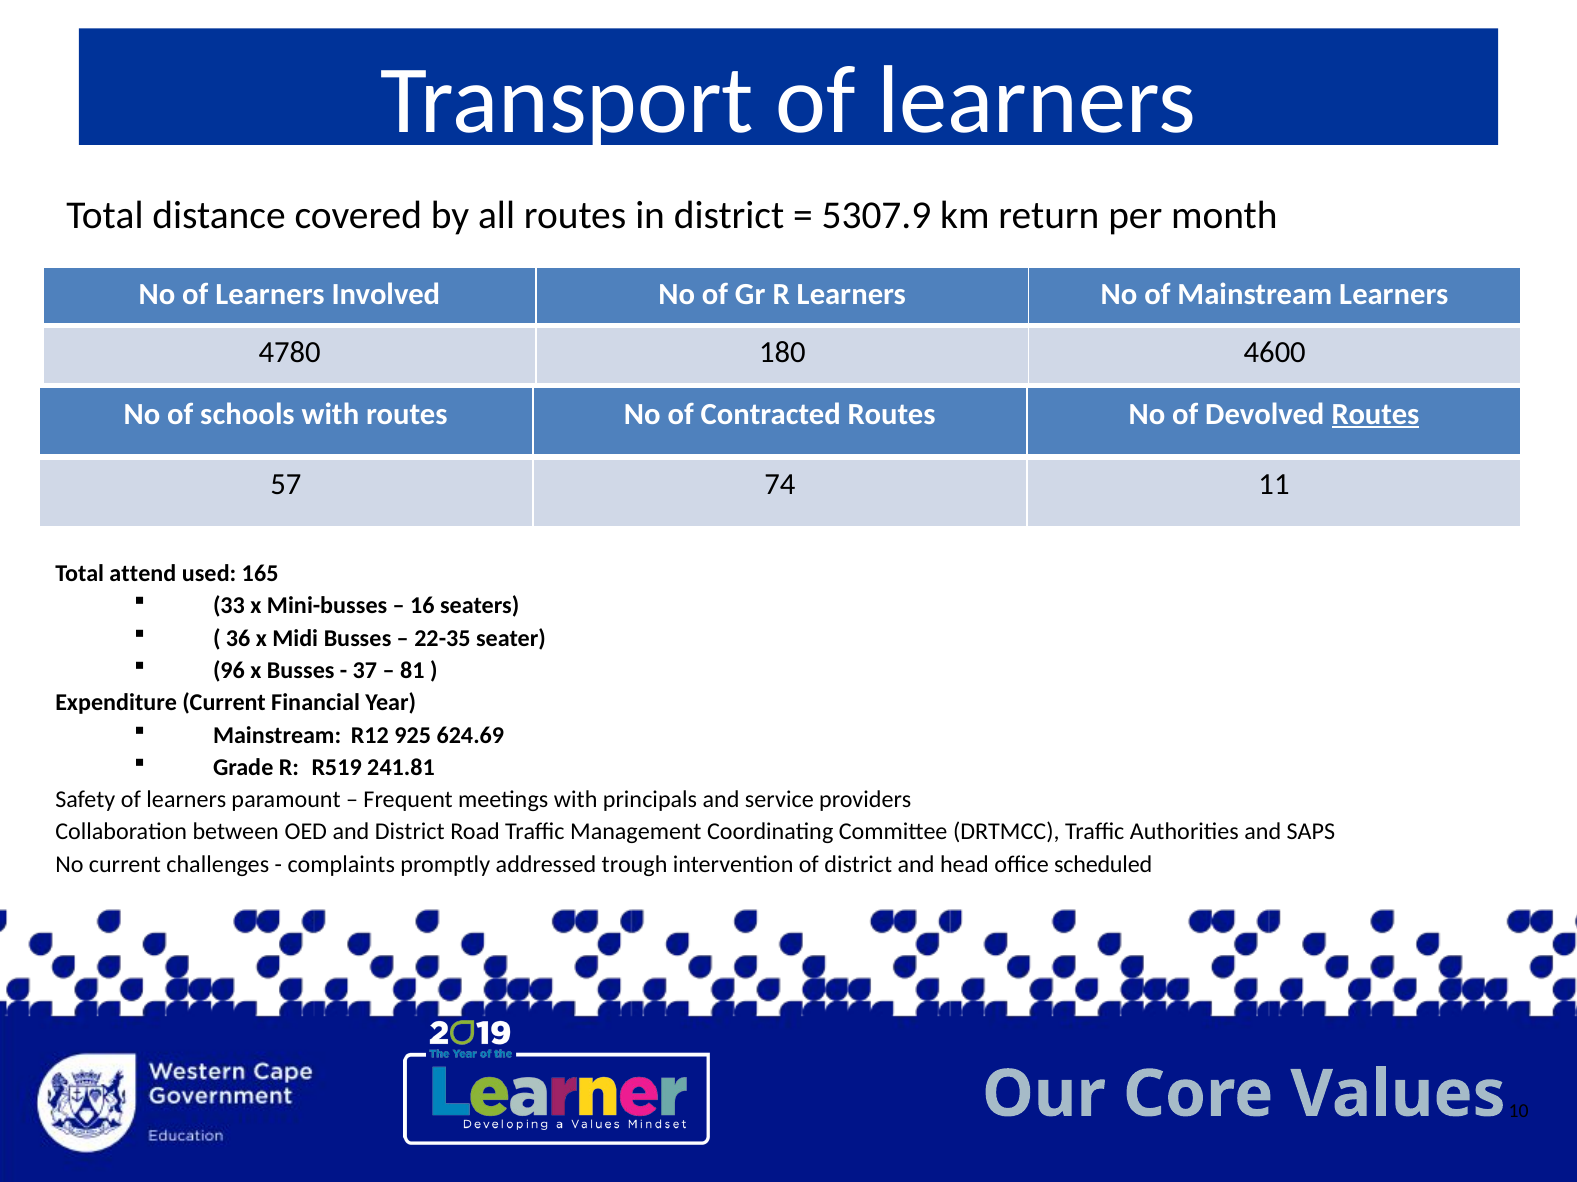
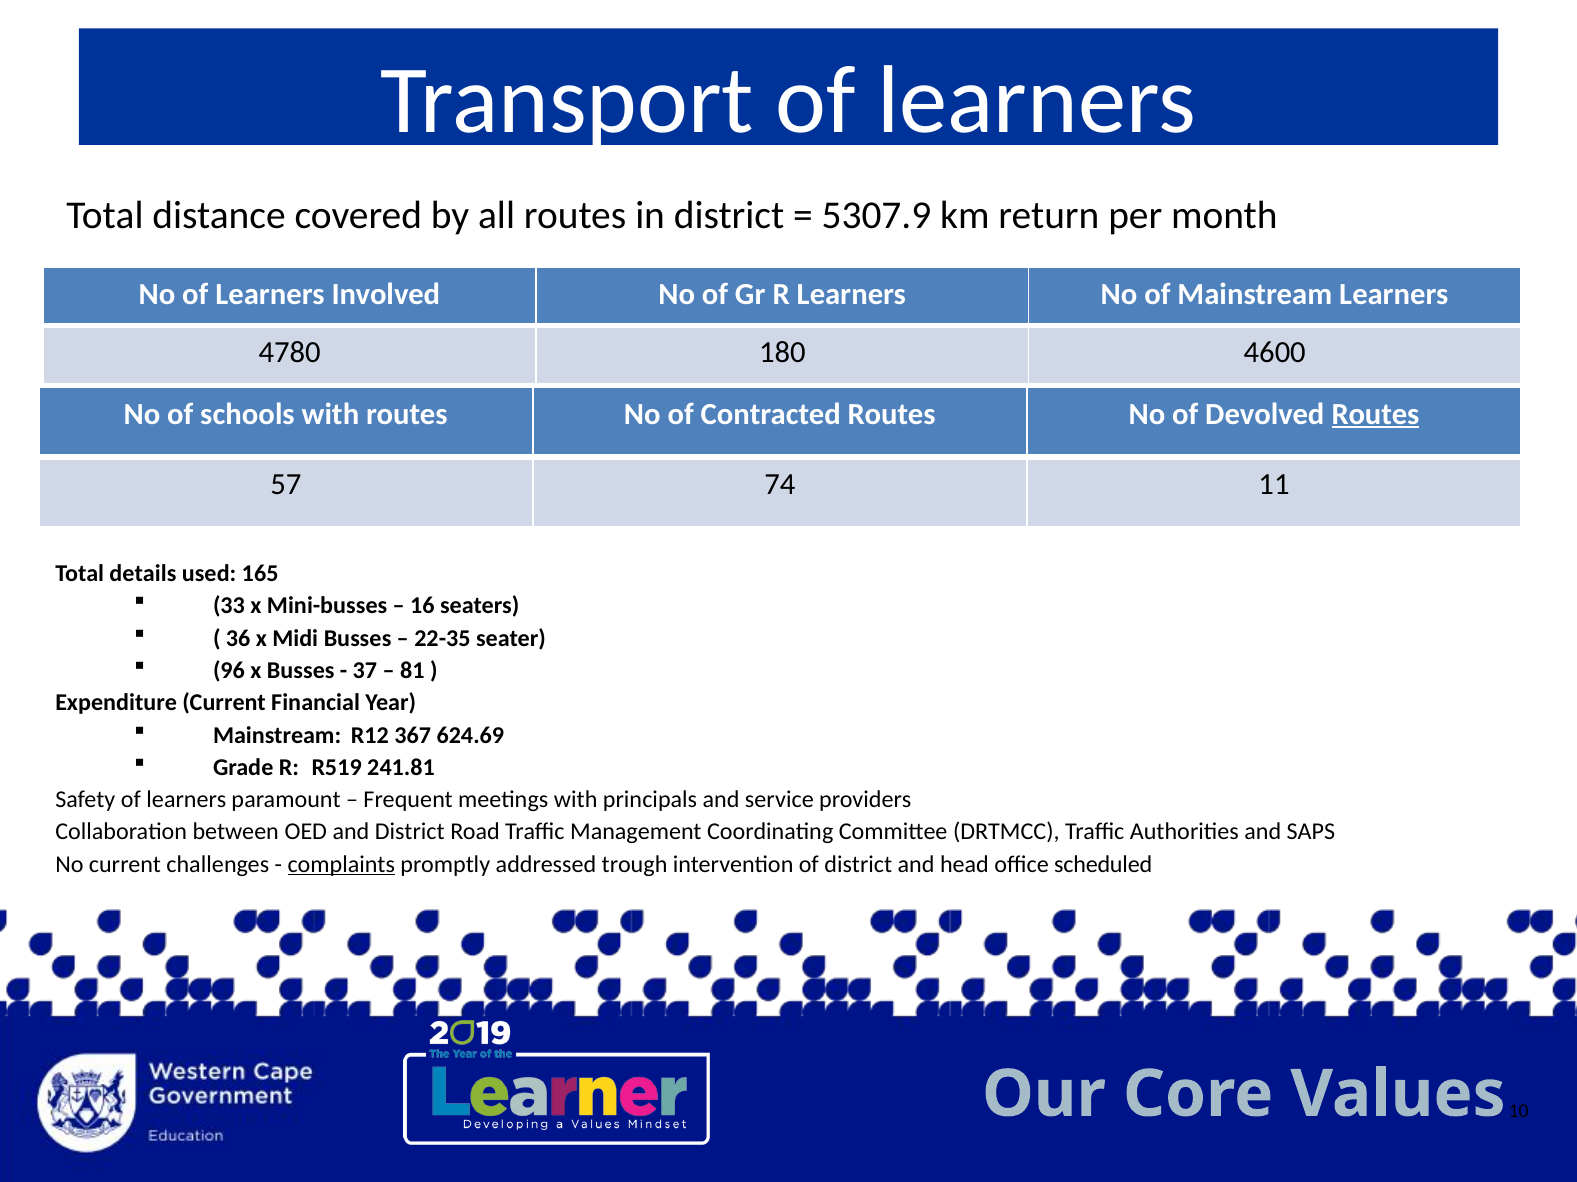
attend: attend -> details (143, 574)
925: 925 -> 367 (413, 736)
complaints underline: none -> present (341, 865)
